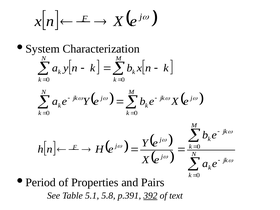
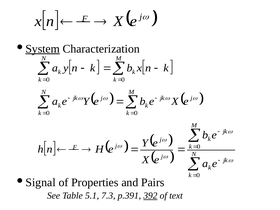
System underline: none -> present (43, 49)
Period: Period -> Signal (41, 182)
5.8: 5.8 -> 7.3 (108, 196)
